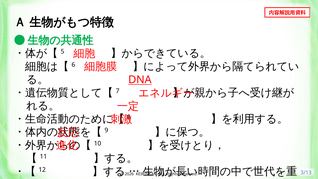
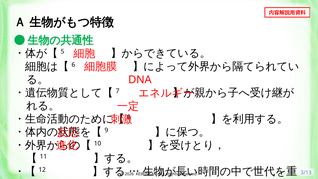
DNA underline: present -> none (140, 80)
